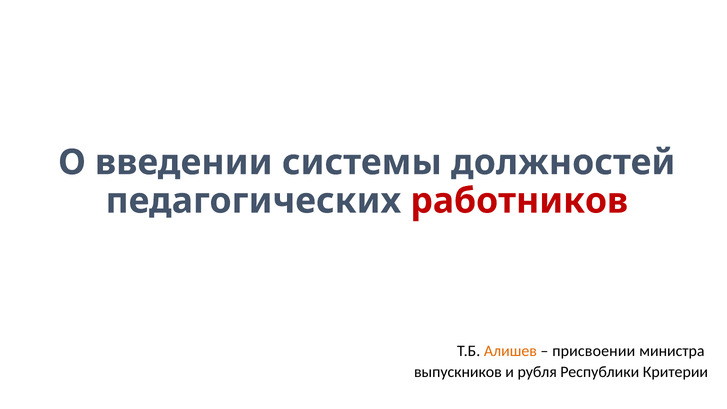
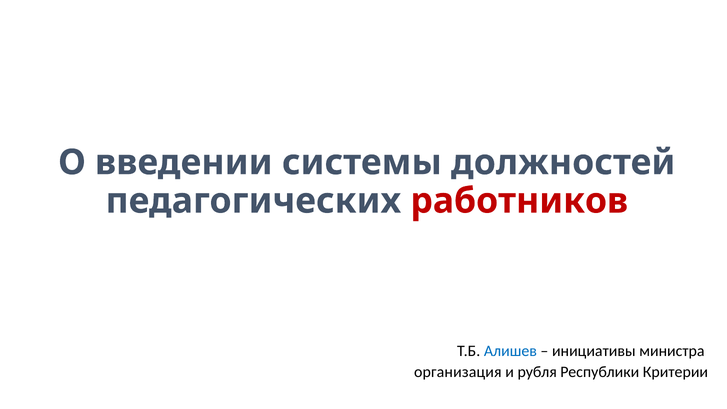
Алишев colour: orange -> blue (510, 351)
присвоении: присвоении -> инициативы (594, 351)
выпускников: выпускников -> организация (458, 372)
